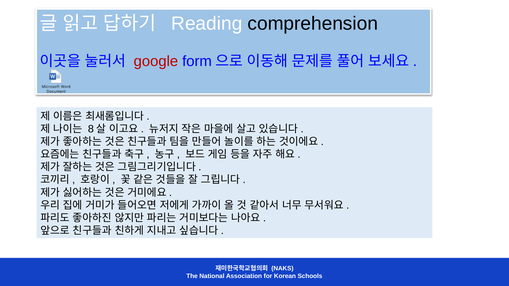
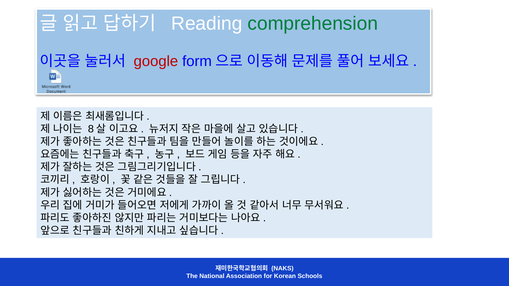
comprehension colour: black -> green (313, 24)
